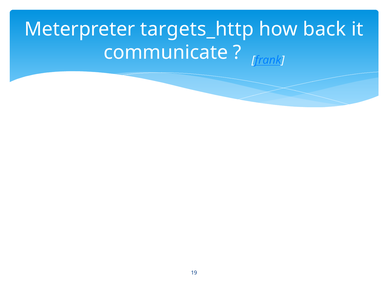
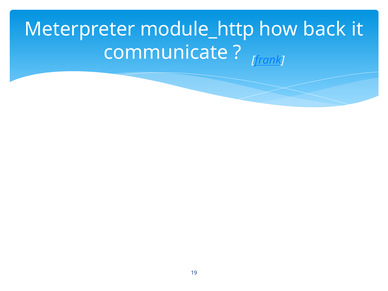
targets_http: targets_http -> module_http (197, 29)
